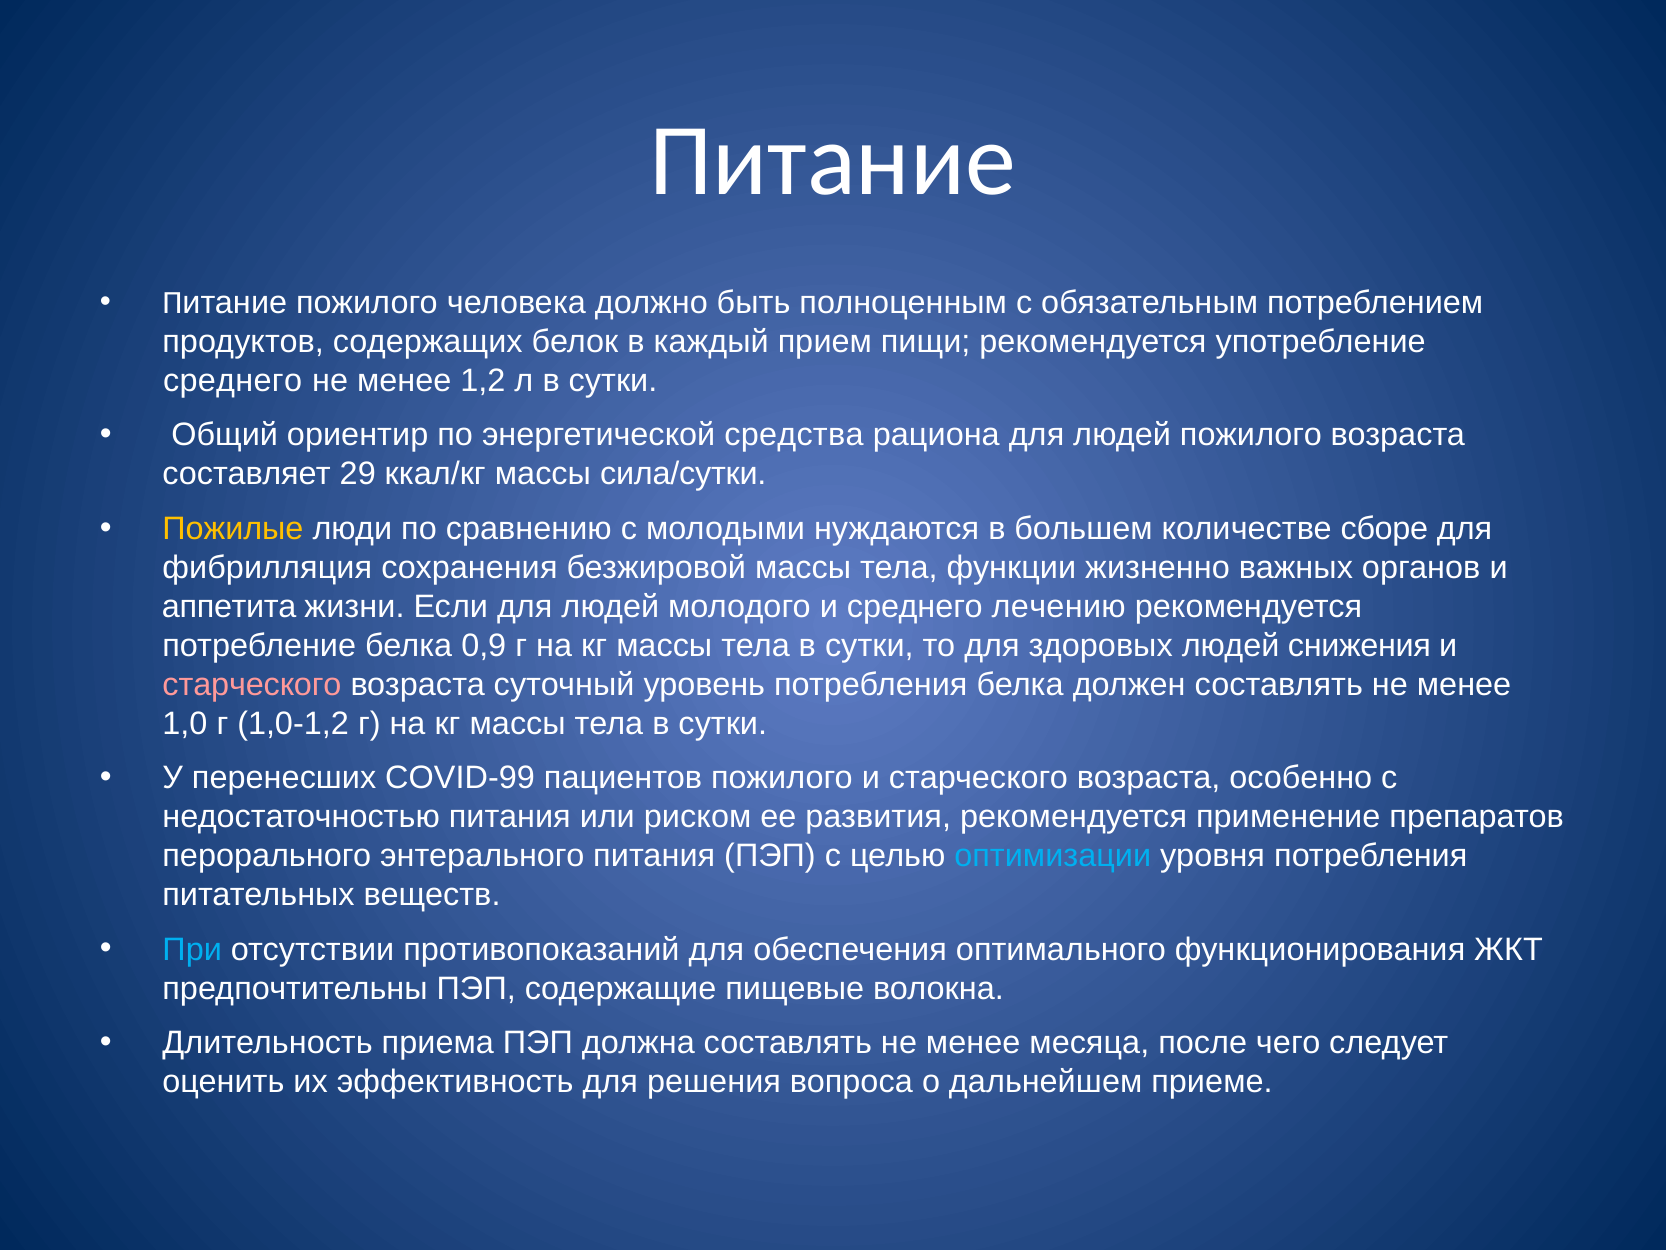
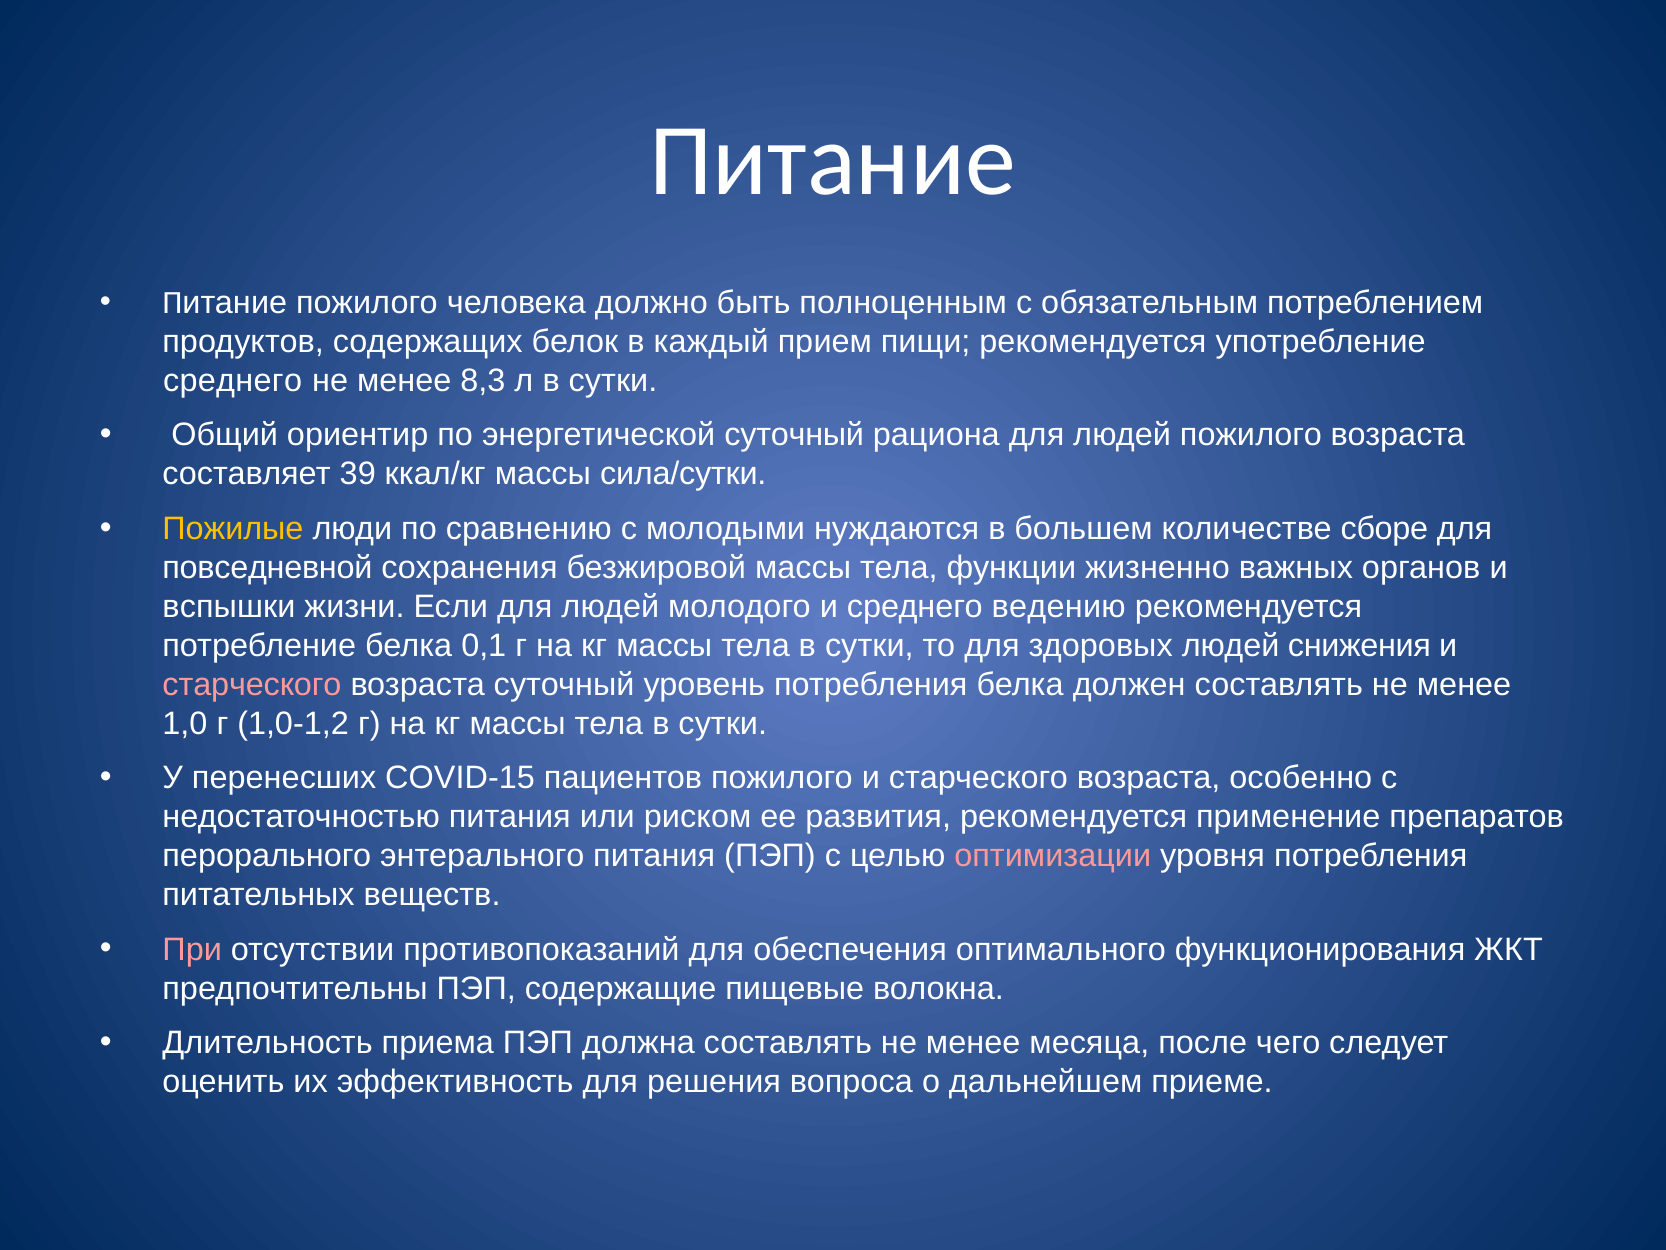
1,2: 1,2 -> 8,3 (483, 380)
энергетической средства: средства -> суточный (794, 435)
29: 29 -> 39 (358, 474)
фибрилляция: фибрилляция -> повседневной (267, 568)
аппетита: аппетита -> вспышки (229, 606)
лечению: лечению -> ведению (1059, 606)
0,9: 0,9 -> 0,1 (484, 645)
COVID-99: COVID-99 -> COVID-15 (460, 778)
оптимизации colour: light blue -> pink (1053, 856)
При colour: light blue -> pink (192, 949)
